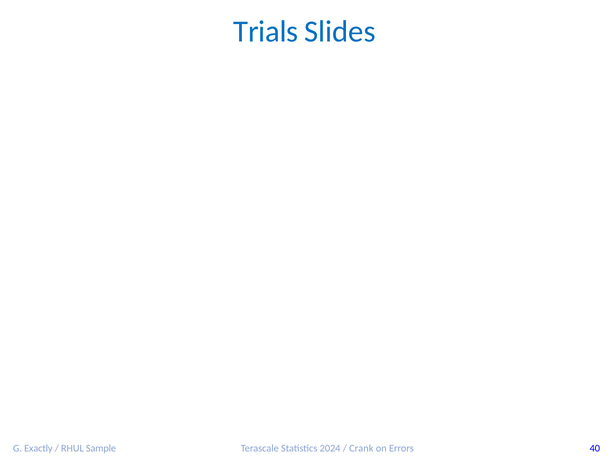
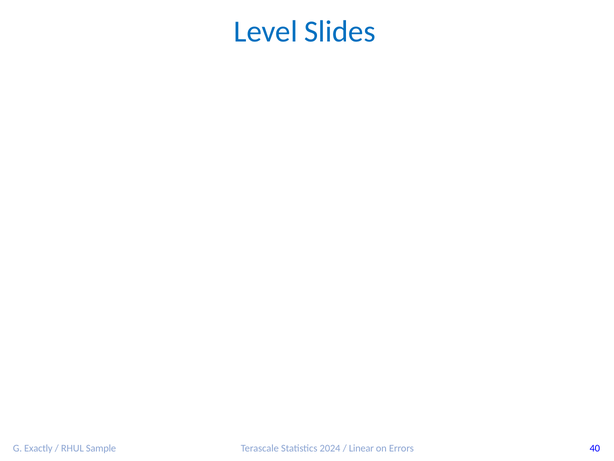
Trials: Trials -> Level (266, 31)
Crank: Crank -> Linear (361, 448)
